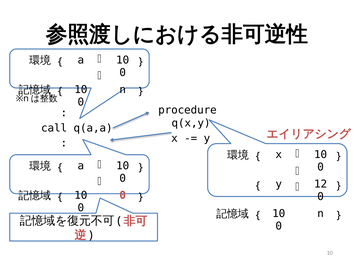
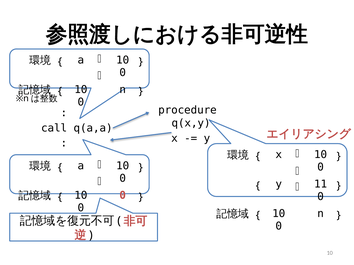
12: 12 -> 11 (321, 184)
